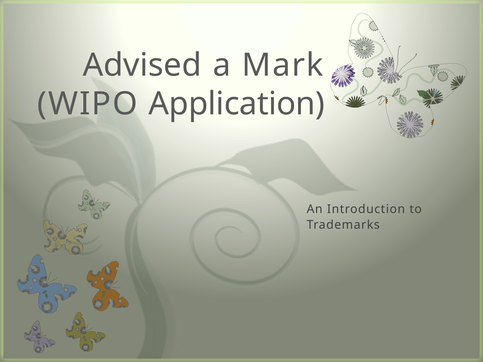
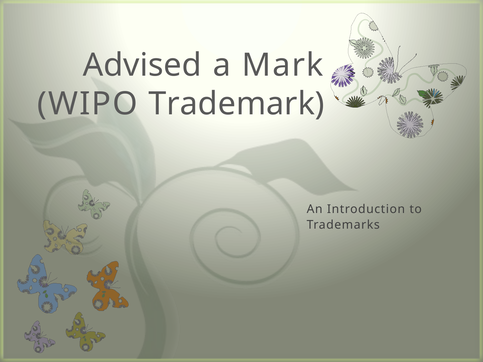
Application: Application -> Trademark (237, 104)
